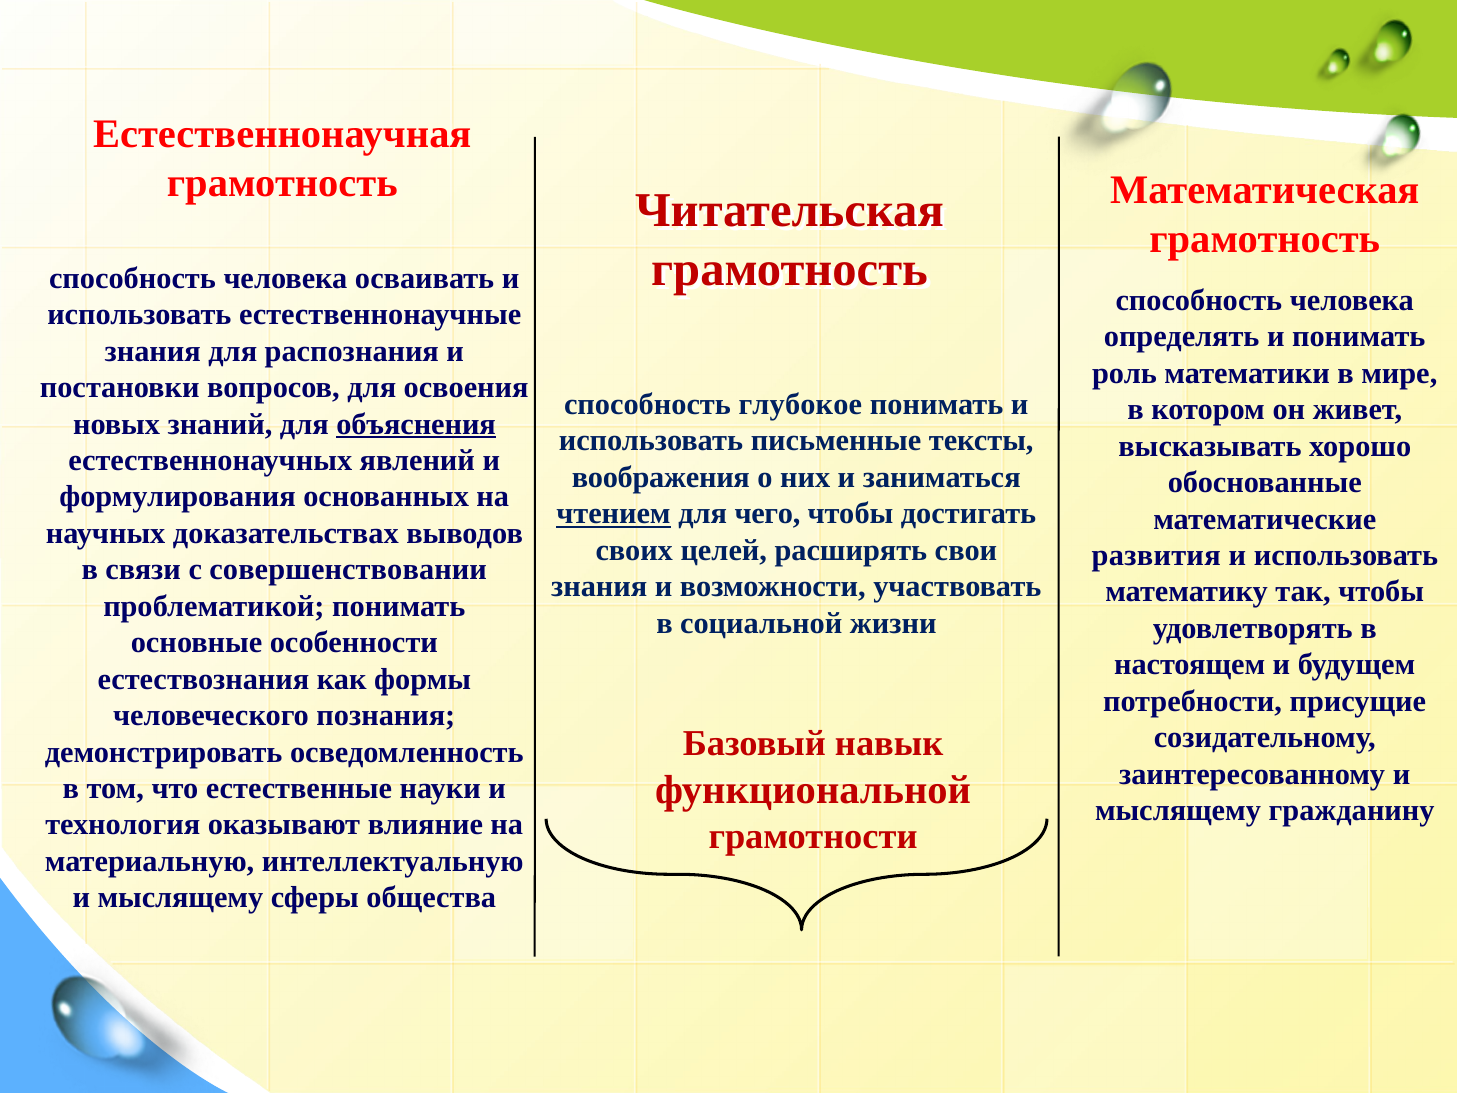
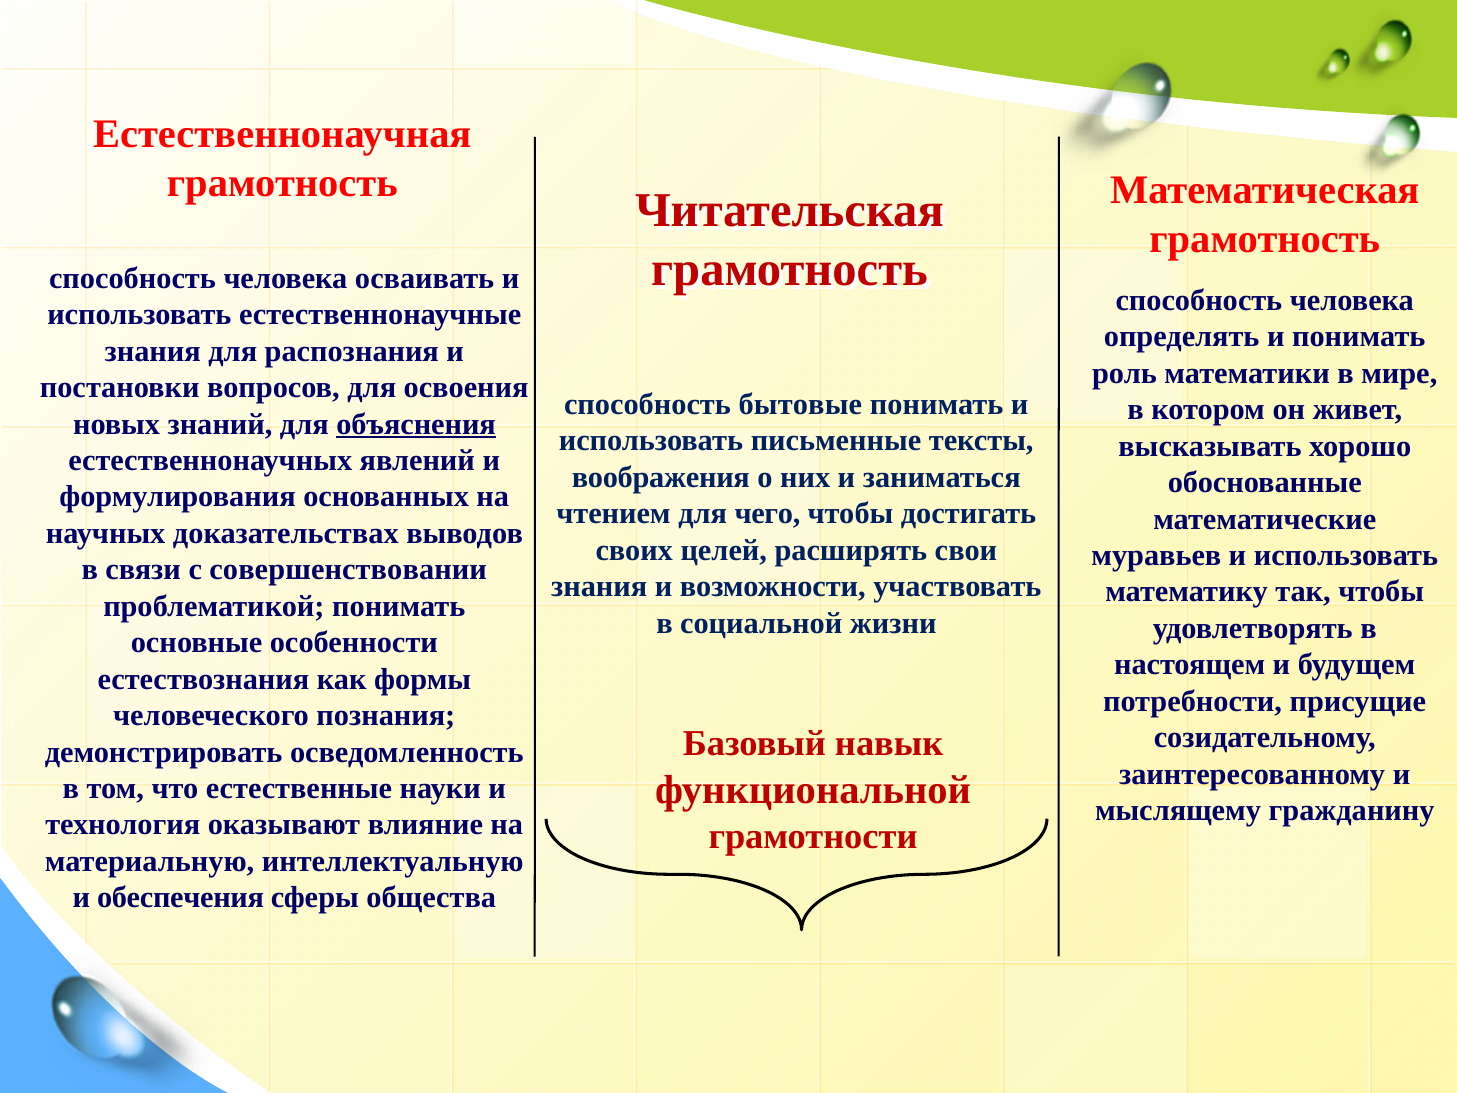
глубокое: глубокое -> бытовые (800, 404)
чтением underline: present -> none (614, 514)
развития: развития -> муравьев (1156, 555)
мыслящему: мыслящему -> обеспечения (181, 898)
